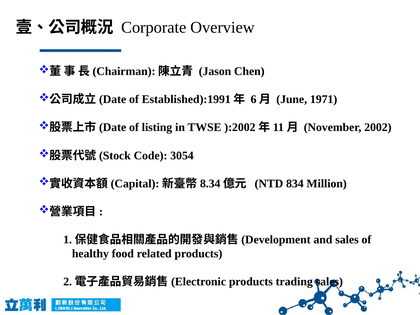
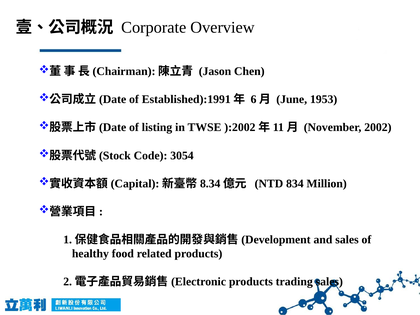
1971: 1971 -> 1953 (324, 99)
